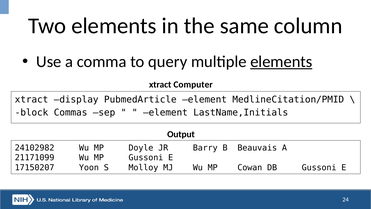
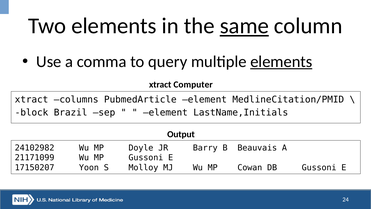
same underline: none -> present (244, 26)
display: display -> columns (76, 99)
Commas: Commas -> Brazil (71, 112)
